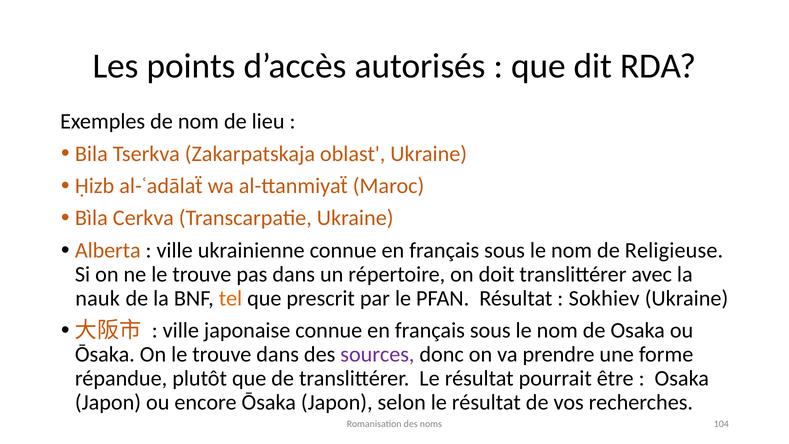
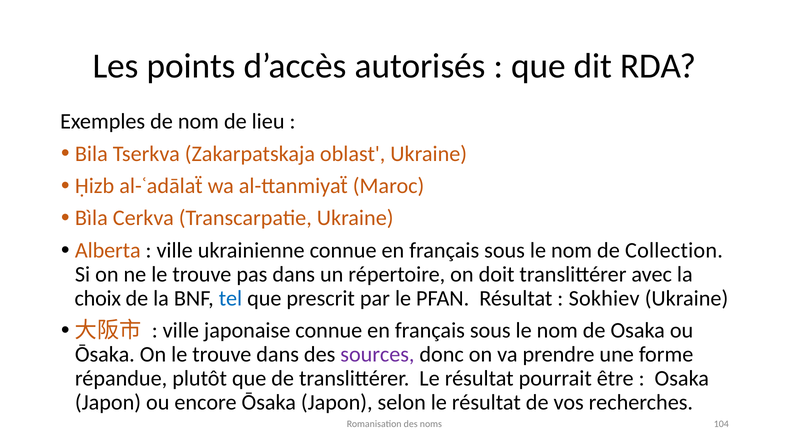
Religieuse: Religieuse -> Collection (674, 250)
nauk: nauk -> choix (98, 298)
tel colour: orange -> blue (230, 298)
